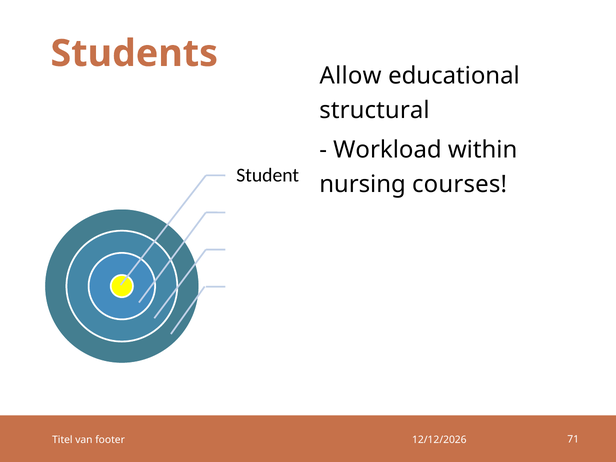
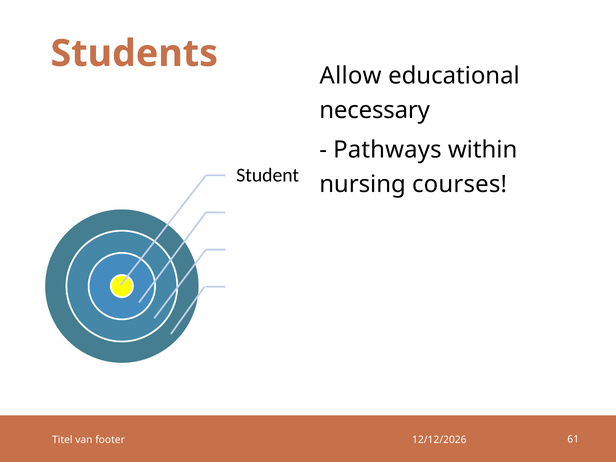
structural: structural -> necessary (375, 111)
Workload: Workload -> Pathways (387, 150)
71: 71 -> 61 (573, 440)
